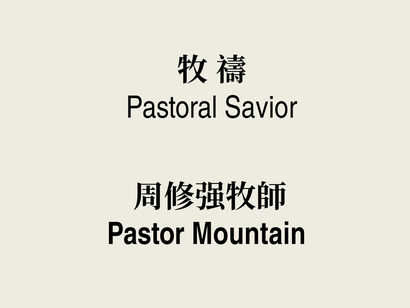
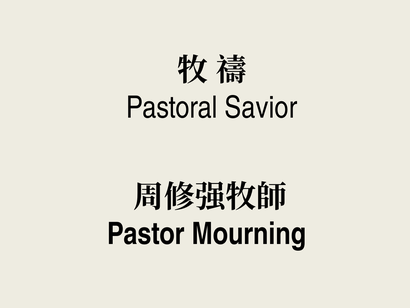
Mountain: Mountain -> Mourning (249, 234)
